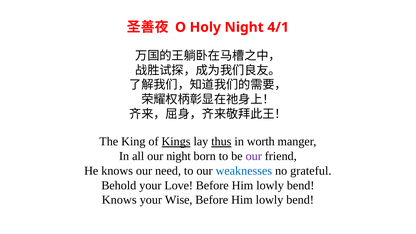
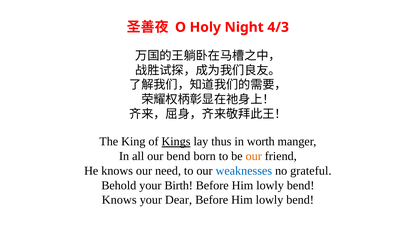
4/1: 4/1 -> 4/3 (278, 27)
thus underline: present -> none (221, 142)
our night: night -> bend (178, 156)
our colour: purple -> orange (254, 156)
Love: Love -> Birth (179, 185)
Wise: Wise -> Dear (179, 200)
